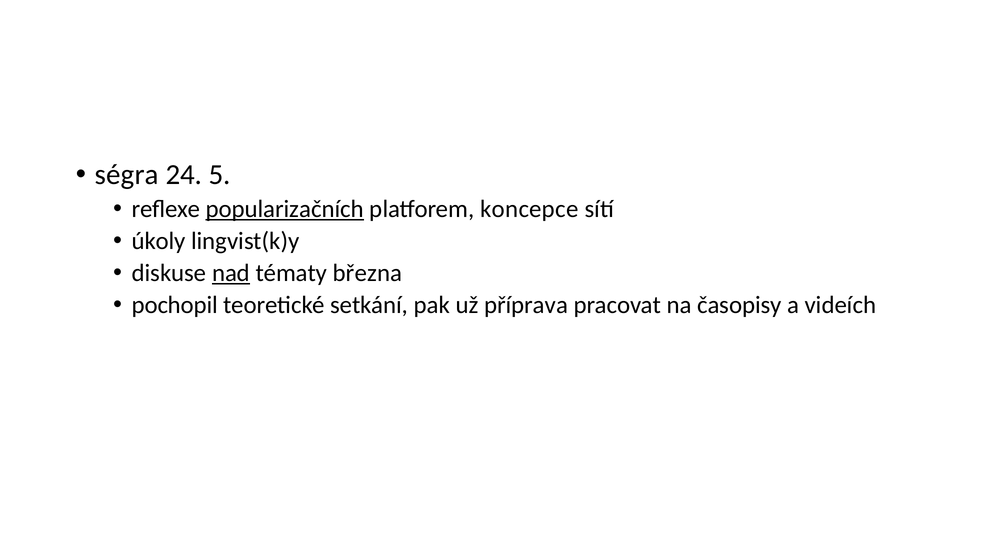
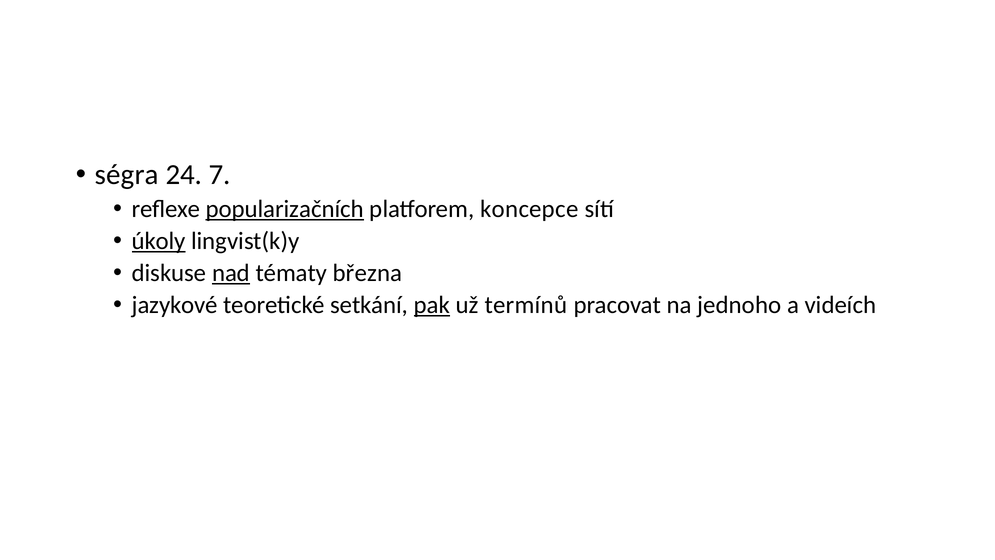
5: 5 -> 7 (220, 175)
úkoly underline: none -> present (159, 241)
pochopil: pochopil -> jazykové (175, 305)
pak underline: none -> present (432, 305)
příprava: příprava -> termínů (526, 305)
časopisy: časopisy -> jednoho (739, 305)
